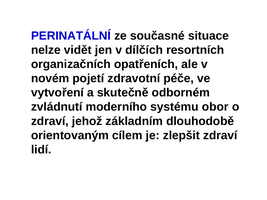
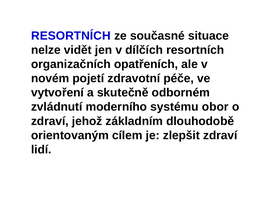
PERINATÁLNÍ: PERINATÁLNÍ -> RESORTNÍCH (71, 36)
